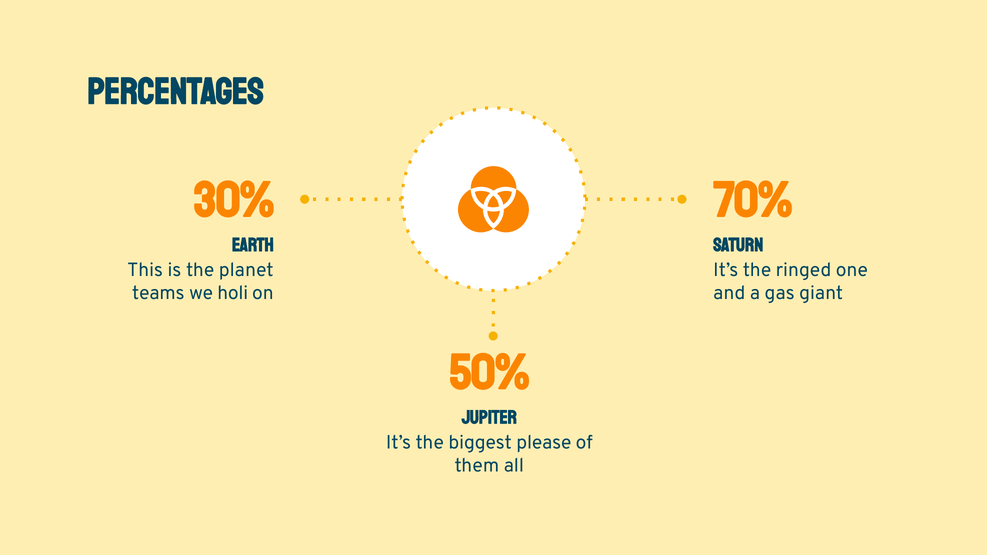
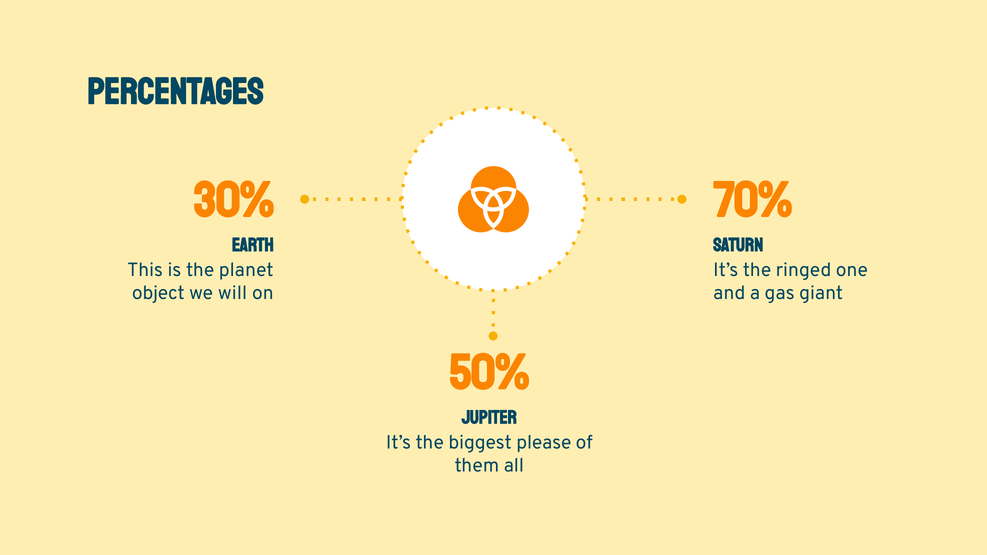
teams: teams -> object (158, 293)
holi: holi -> will (233, 293)
